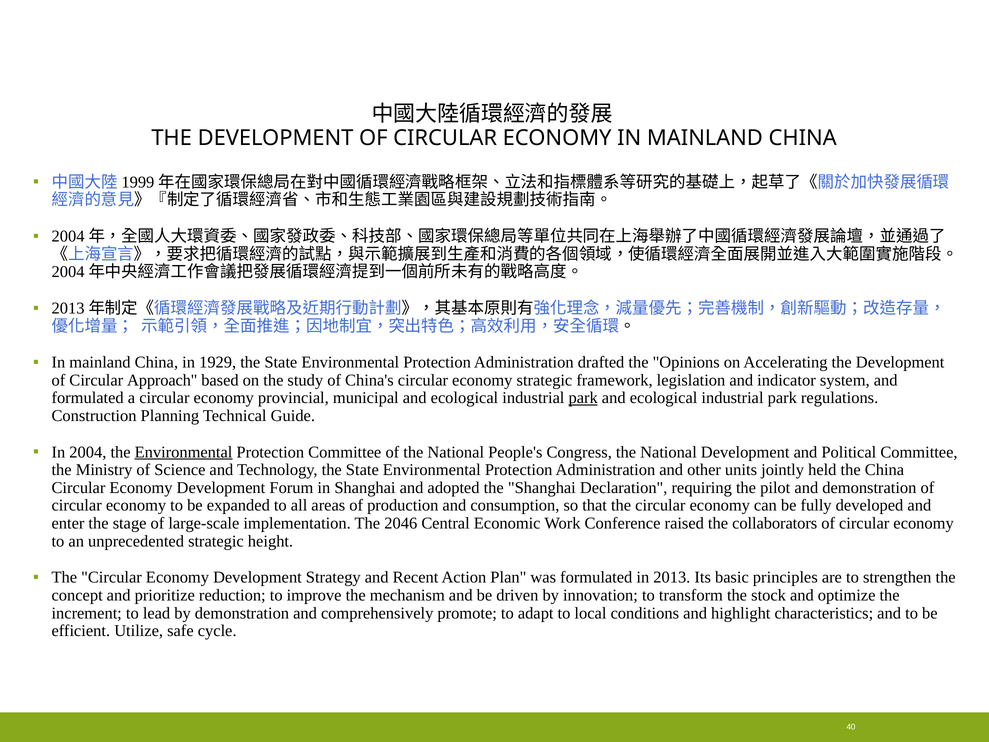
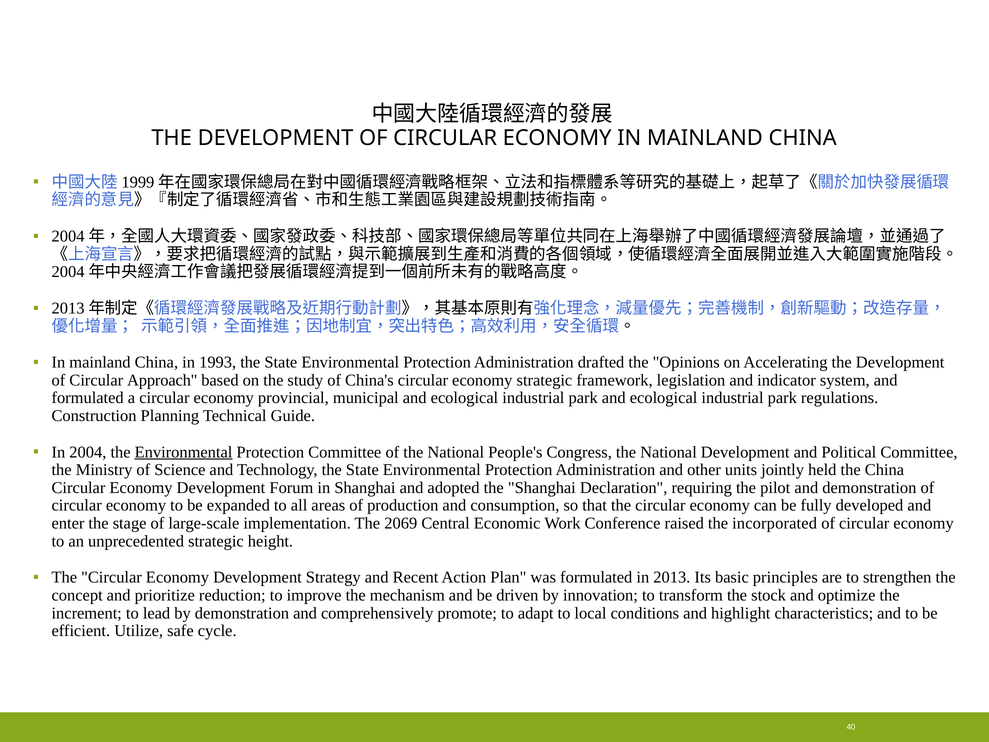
1929: 1929 -> 1993 (218, 362)
park underline: present -> none (583, 398)
2046: 2046 -> 2069 (401, 523)
collaborators: collaborators -> incorporated (775, 523)
